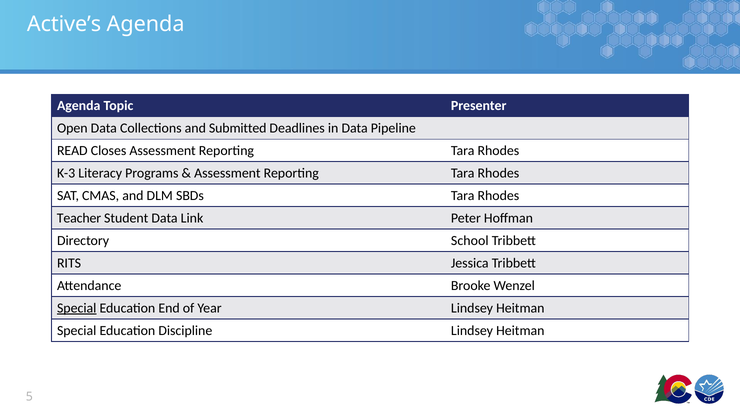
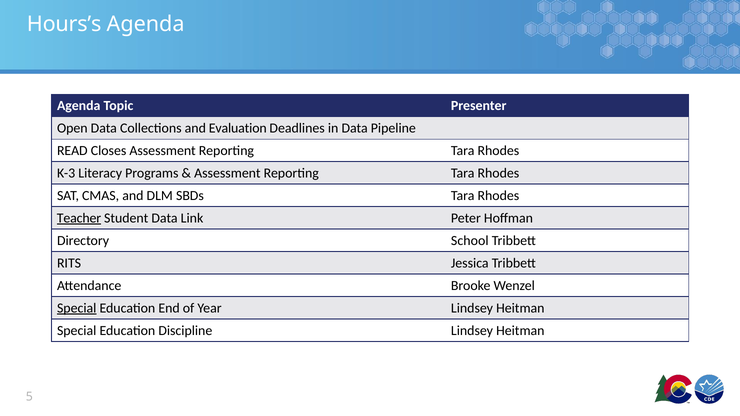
Active’s: Active’s -> Hours’s (64, 24)
Submitted: Submitted -> Evaluation (238, 128)
Teacher underline: none -> present (79, 218)
